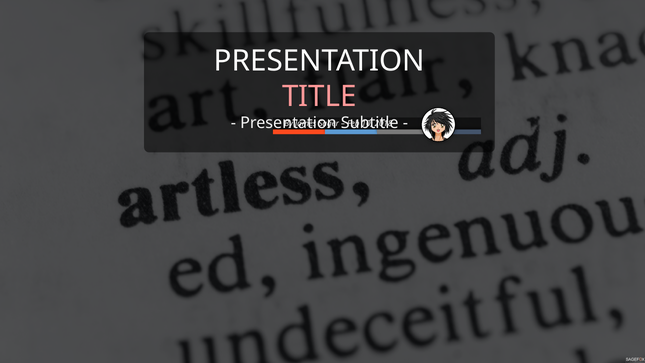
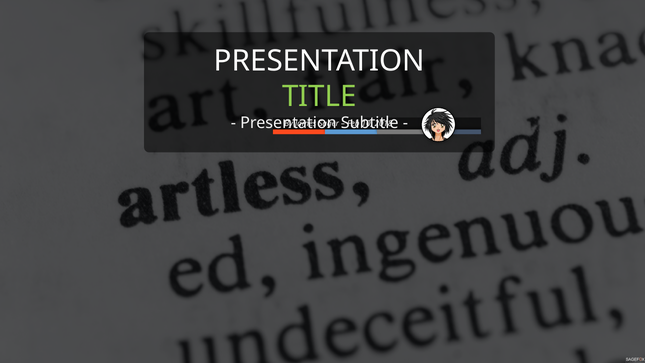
TITLE colour: pink -> light green (319, 96)
